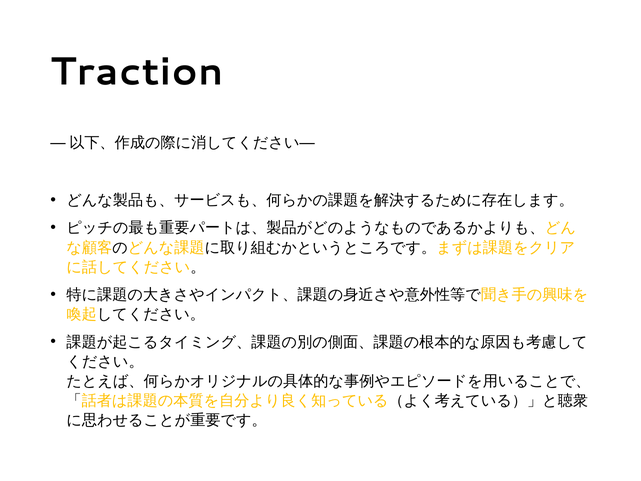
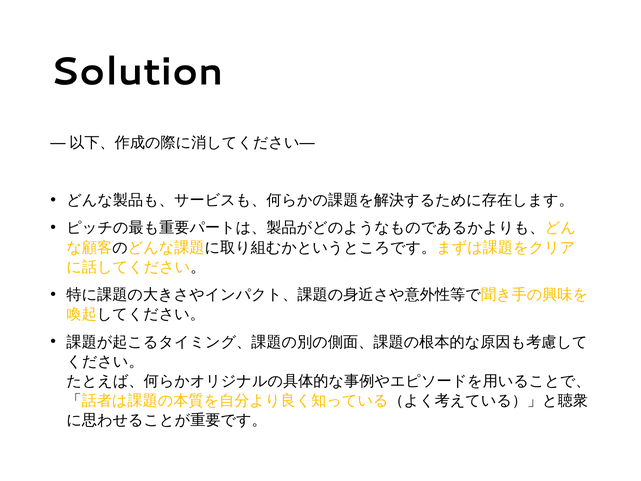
Traction: Traction -> Solution (137, 72)
